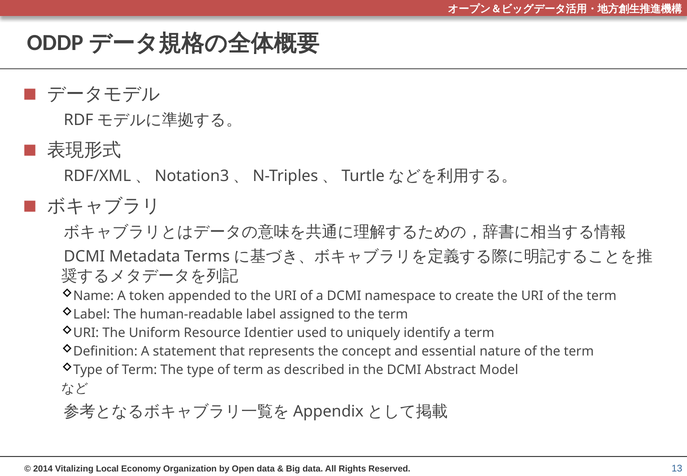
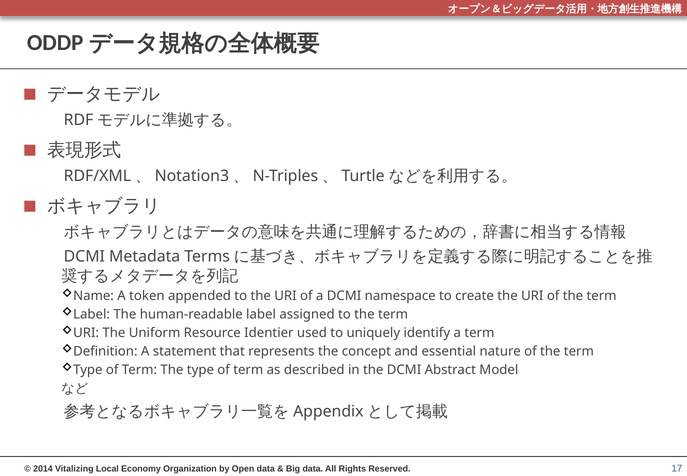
13: 13 -> 17 (677, 468)
